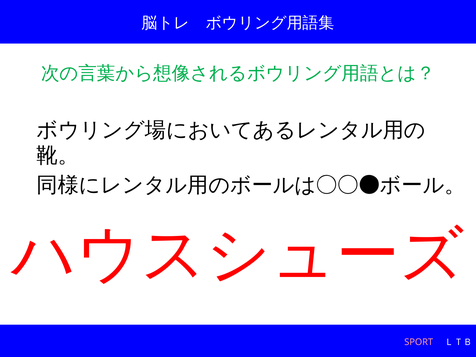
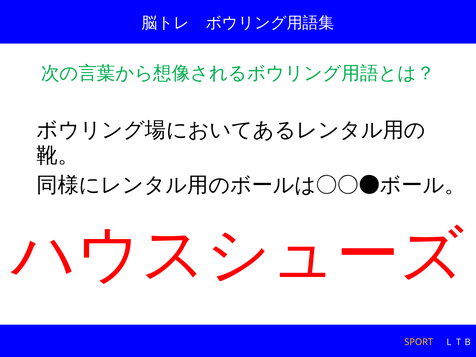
SPORT colour: pink -> yellow (419, 342)
